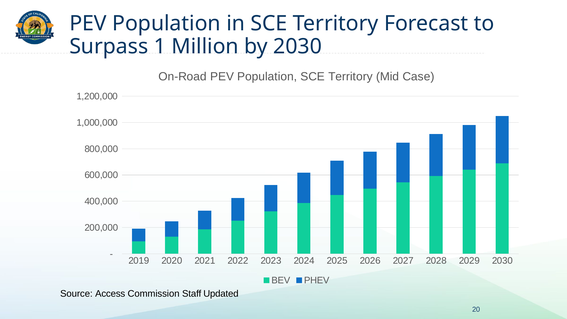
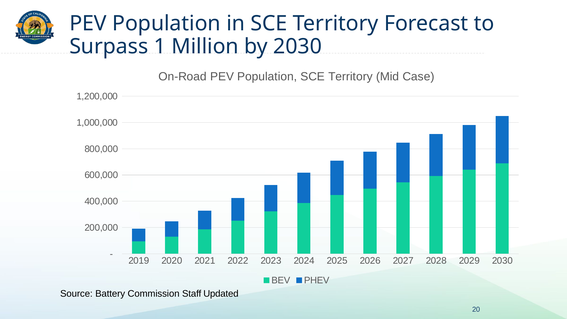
Access: Access -> Battery (110, 294)
